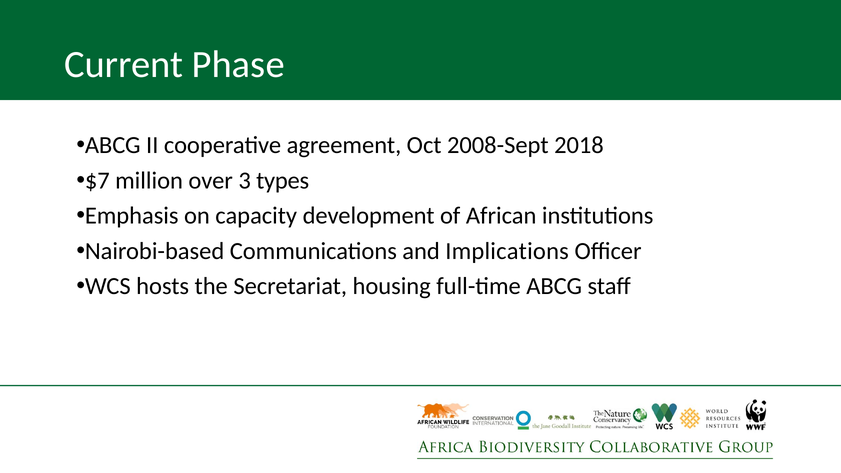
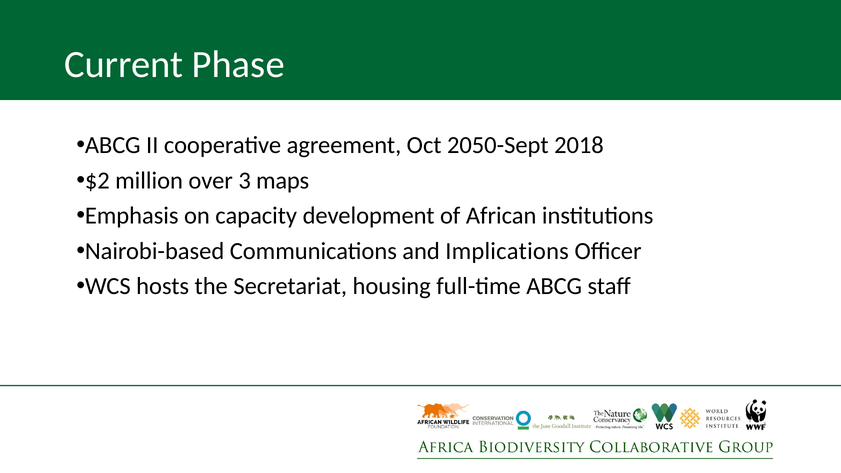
2008-Sept: 2008-Sept -> 2050-Sept (498, 145)
$7: $7 -> $2 (97, 181)
types: types -> maps (283, 181)
